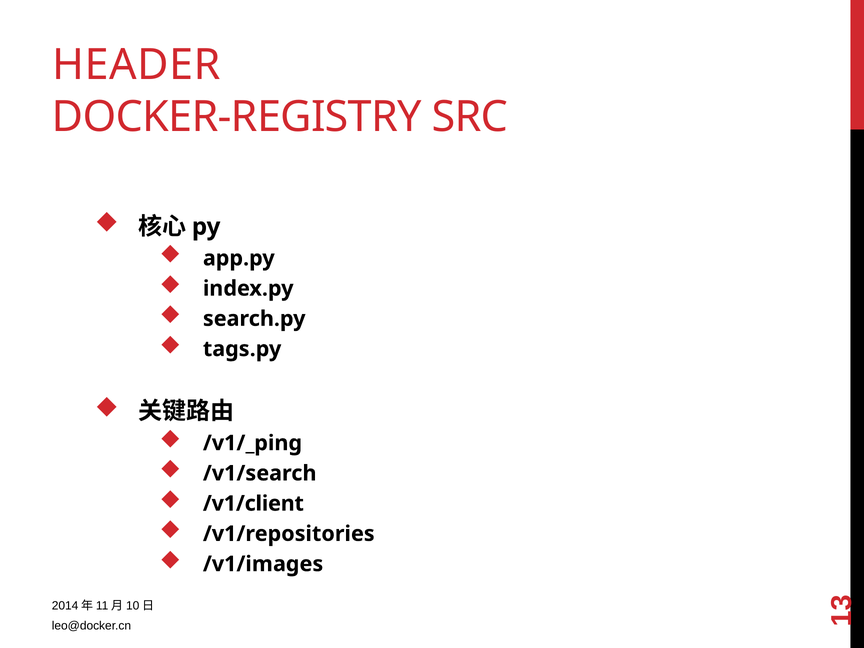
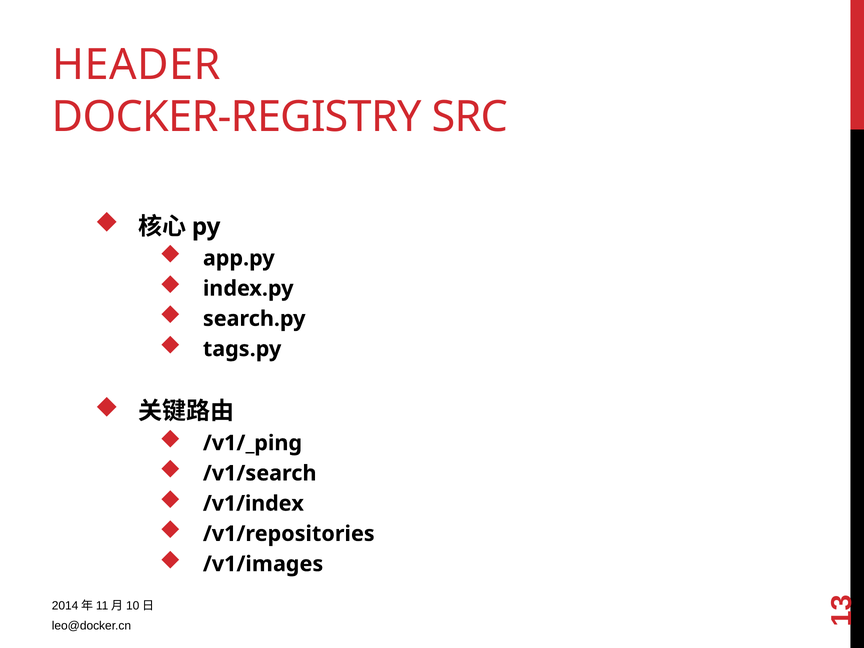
/v1/client: /v1/client -> /v1/index (253, 504)
